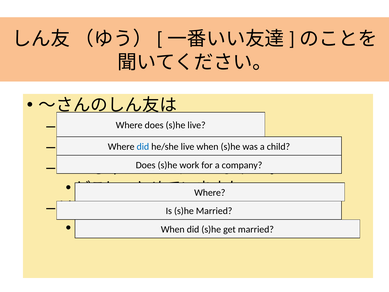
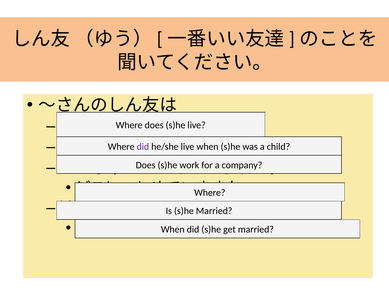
did colour: blue -> purple (143, 147)
